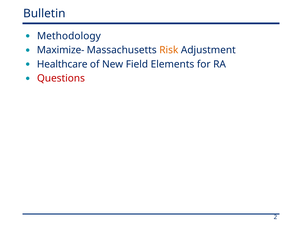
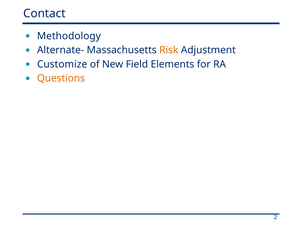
Bulletin: Bulletin -> Contact (44, 13)
Maximize-: Maximize- -> Alternate- (61, 50)
Healthcare: Healthcare -> Customize (62, 64)
Questions colour: red -> orange (61, 78)
